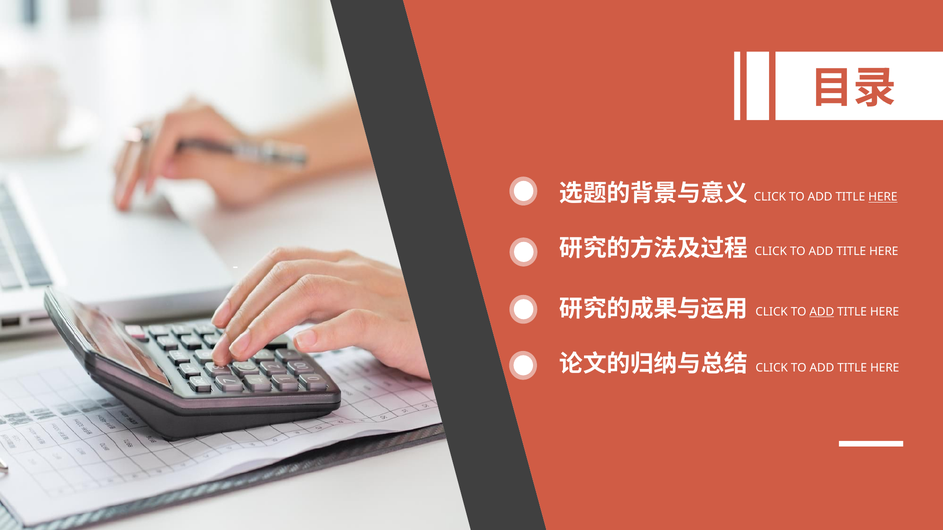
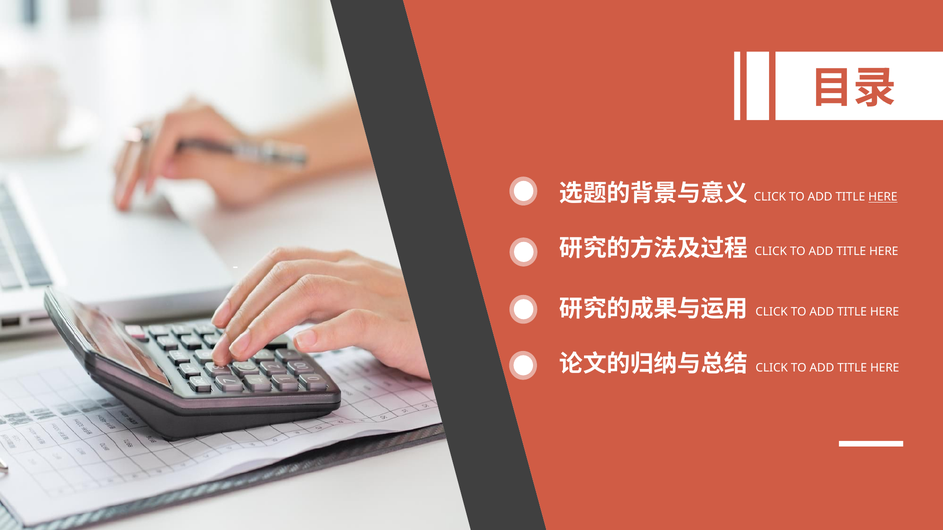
ADD underline: present -> none (822, 312)
